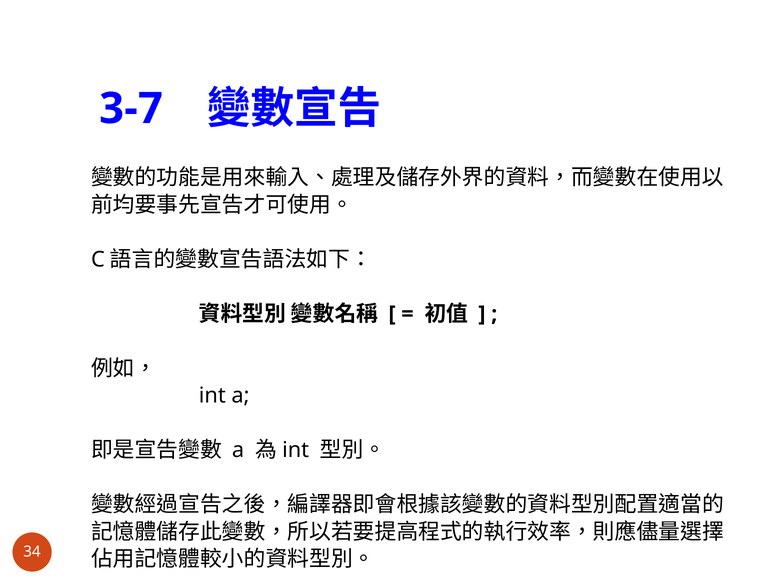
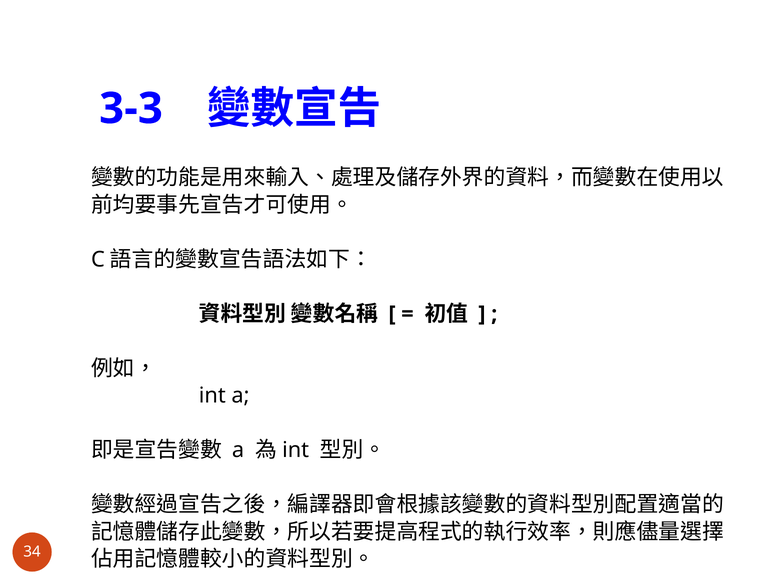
3-7: 3-7 -> 3-3 (131, 109)
